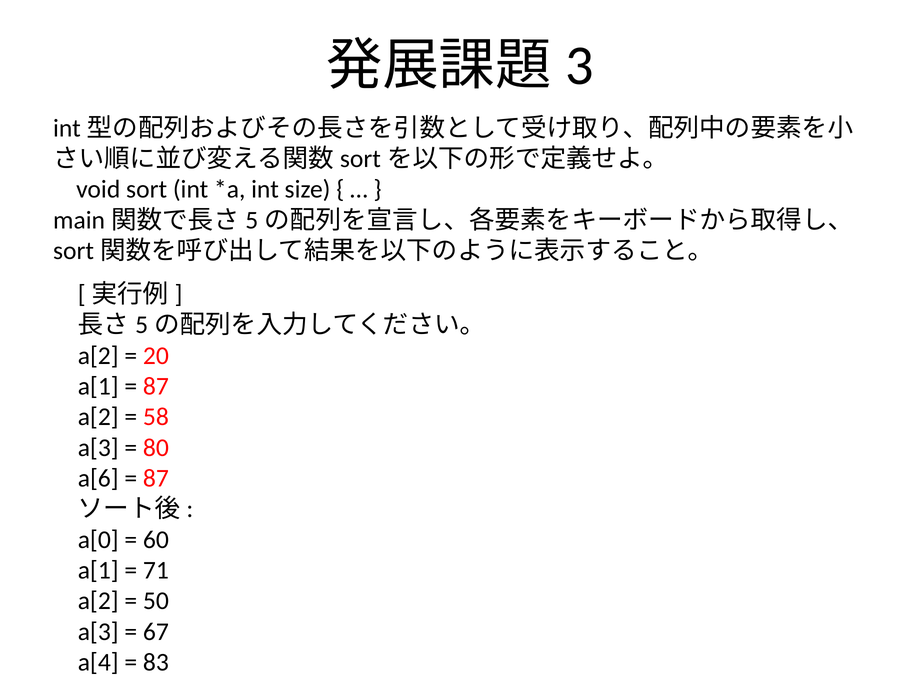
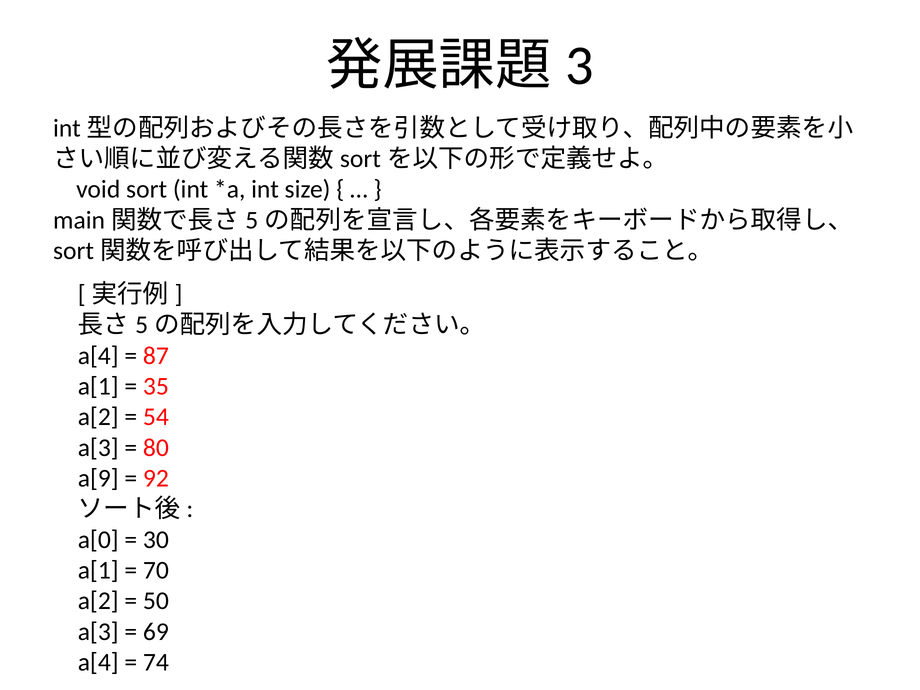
a[2: a[2 -> a[4 (98, 356)
20: 20 -> 87 (156, 356)
87: 87 -> 35 (156, 386)
58: 58 -> 54 (156, 417)
a[6: a[6 -> a[9 (98, 478)
87: 87 -> 92 (156, 478)
60: 60 -> 30 (156, 540)
71: 71 -> 70 (156, 570)
67: 67 -> 69 (156, 632)
83: 83 -> 74 (156, 662)
